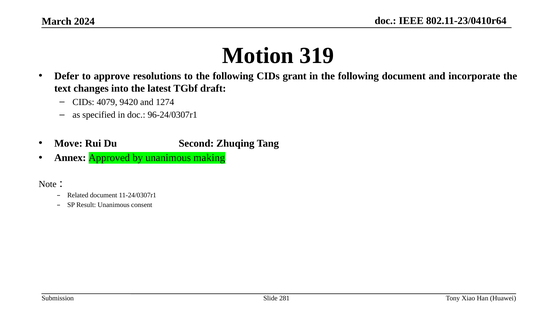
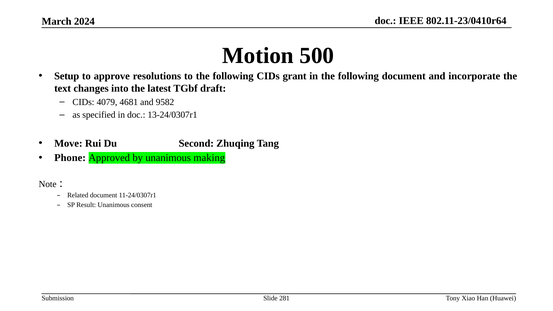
319: 319 -> 500 (317, 56)
Defer: Defer -> Setup (67, 76)
9420: 9420 -> 4681 (129, 102)
1274: 1274 -> 9582 (165, 102)
96-24/0307r1: 96-24/0307r1 -> 13-24/0307r1 (172, 115)
Annex: Annex -> Phone (70, 158)
